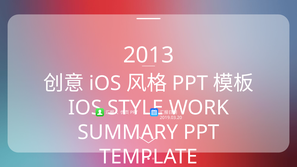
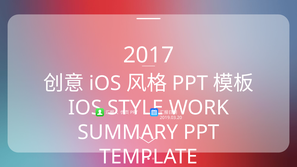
2013: 2013 -> 2017 (149, 55)
